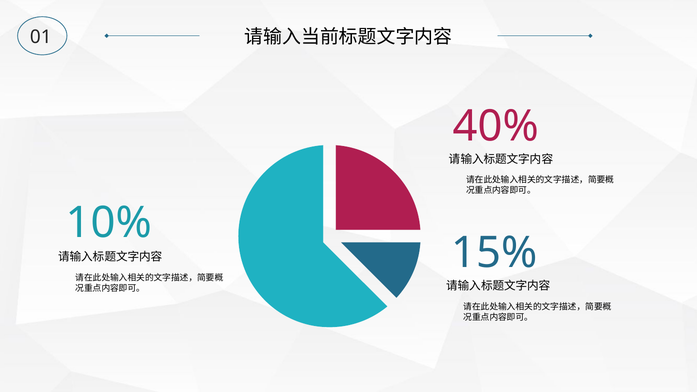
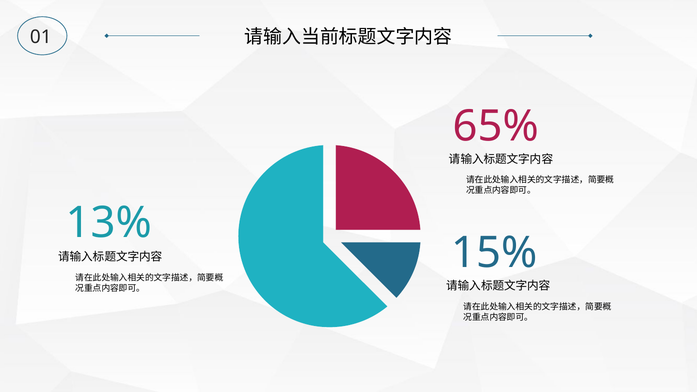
40%: 40% -> 65% (496, 127)
10%: 10% -> 13% (109, 223)
